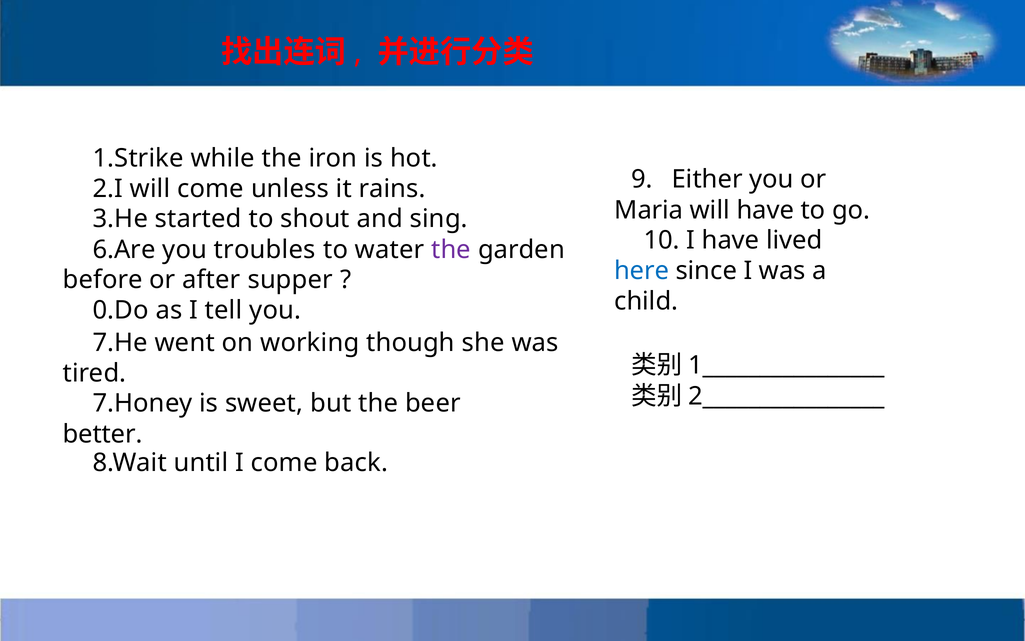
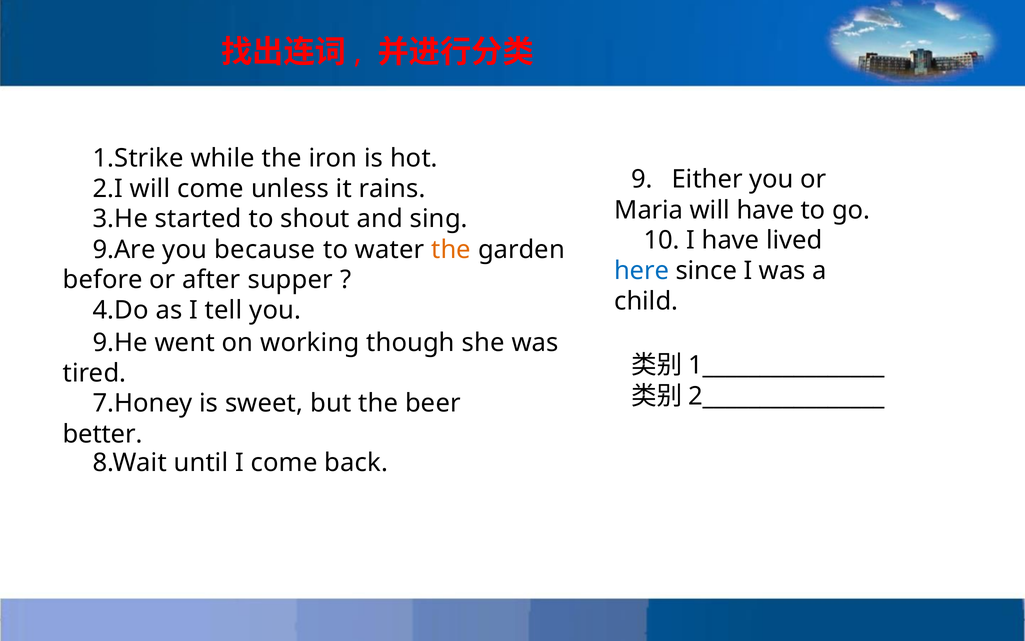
6.Are: 6.Are -> 9.Are (124, 250)
troubles: troubles -> because (265, 250)
the colour: purple -> orange (451, 250)
0.Do: 0.Do -> 4.Do (121, 310)
7.He: 7.He -> 9.He (120, 342)
